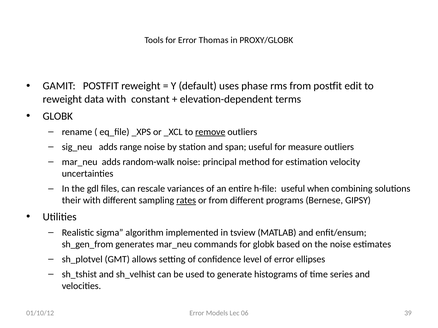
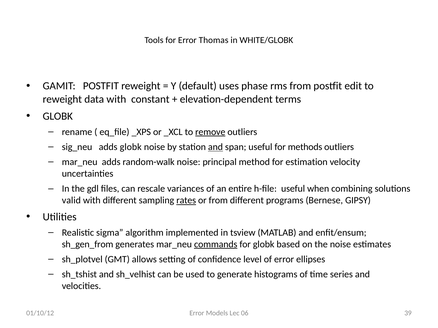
PROXY/GLOBK: PROXY/GLOBK -> WHITE/GLOBK (266, 40)
adds range: range -> globk (131, 147)
and underline: none -> present (215, 147)
measure: measure -> methods (305, 147)
their: their -> valid (71, 201)
commands underline: none -> present (216, 245)
